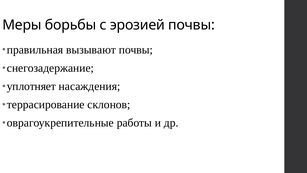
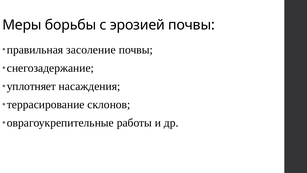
вызывают: вызывают -> засоление (91, 50)
